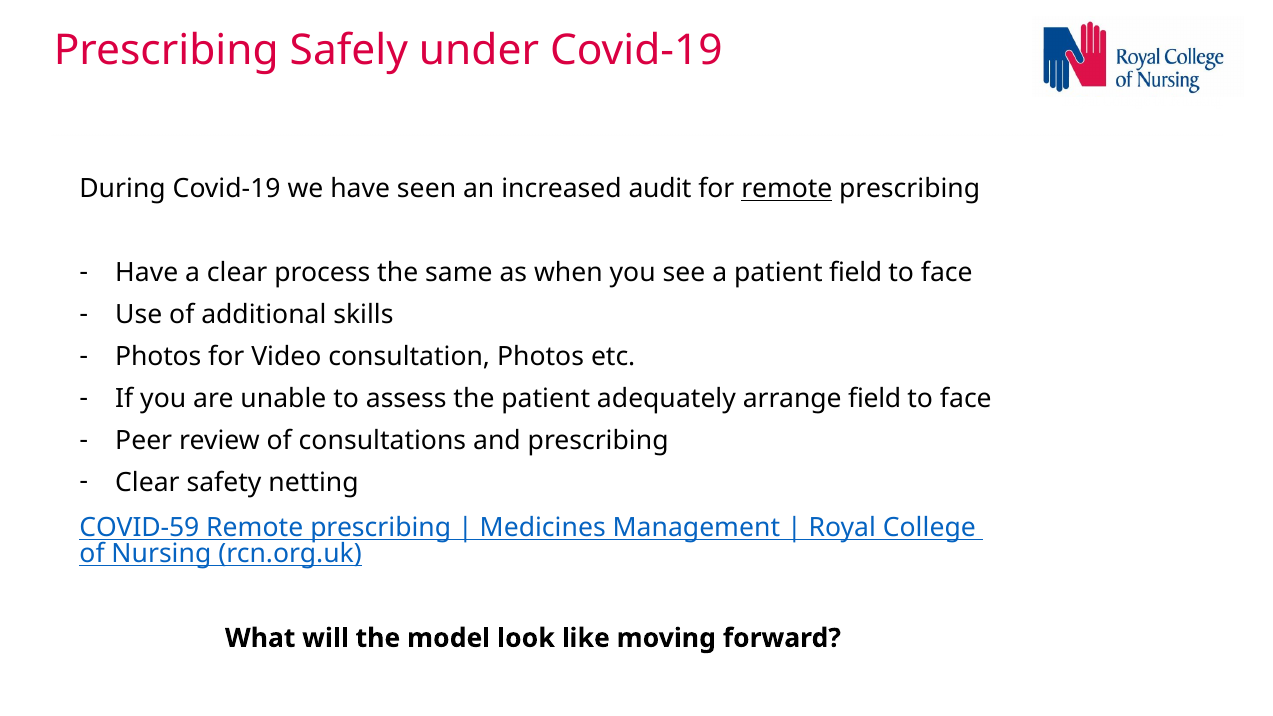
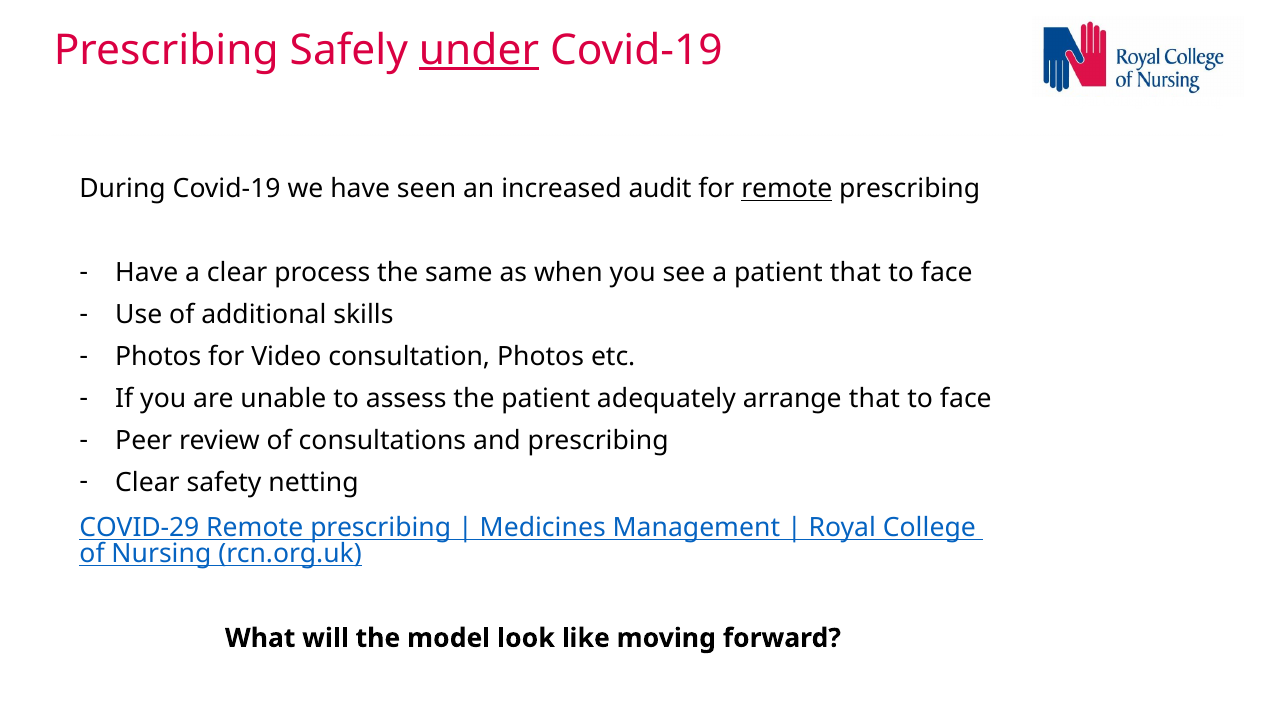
under underline: none -> present (479, 50)
patient field: field -> that (855, 273)
arrange field: field -> that (874, 398)
COVID-59: COVID-59 -> COVID-29 (139, 527)
